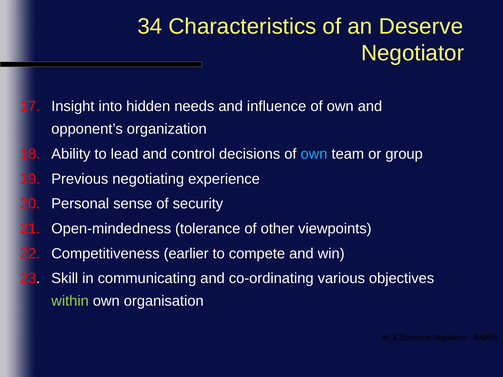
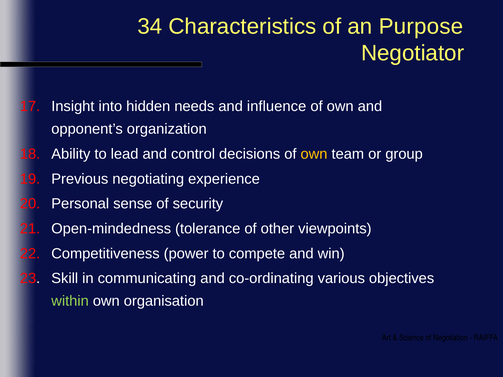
Deserve: Deserve -> Purpose (421, 26)
own colour: light blue -> yellow (314, 154)
earlier: earlier -> power (186, 254)
